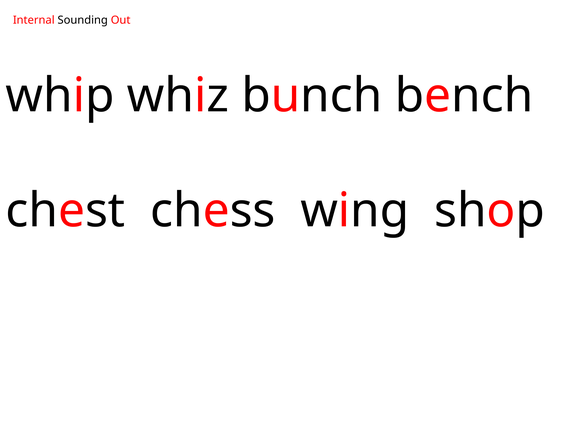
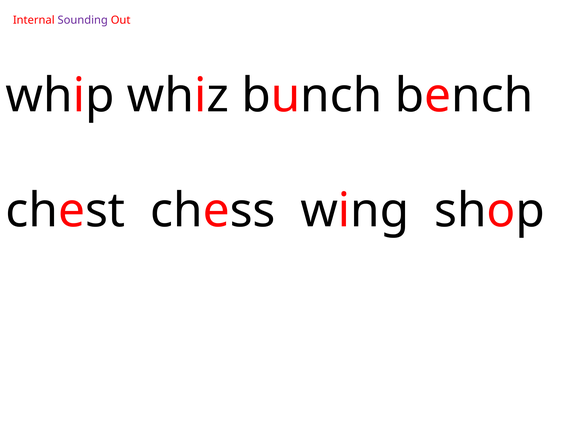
Sounding colour: black -> purple (83, 20)
